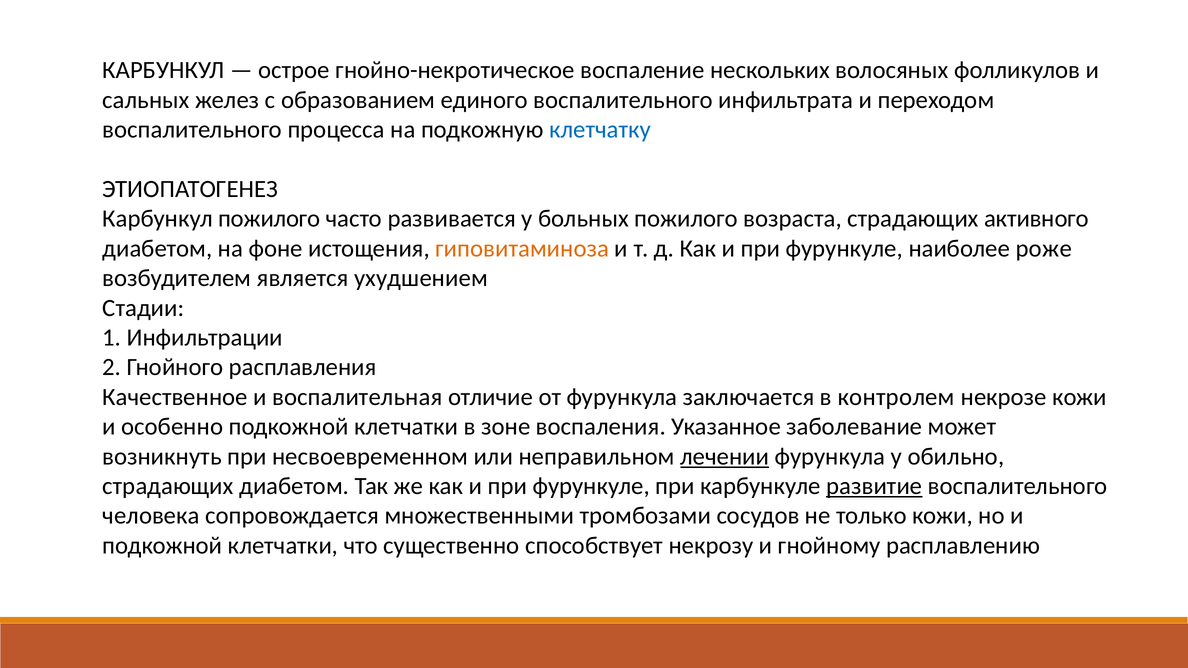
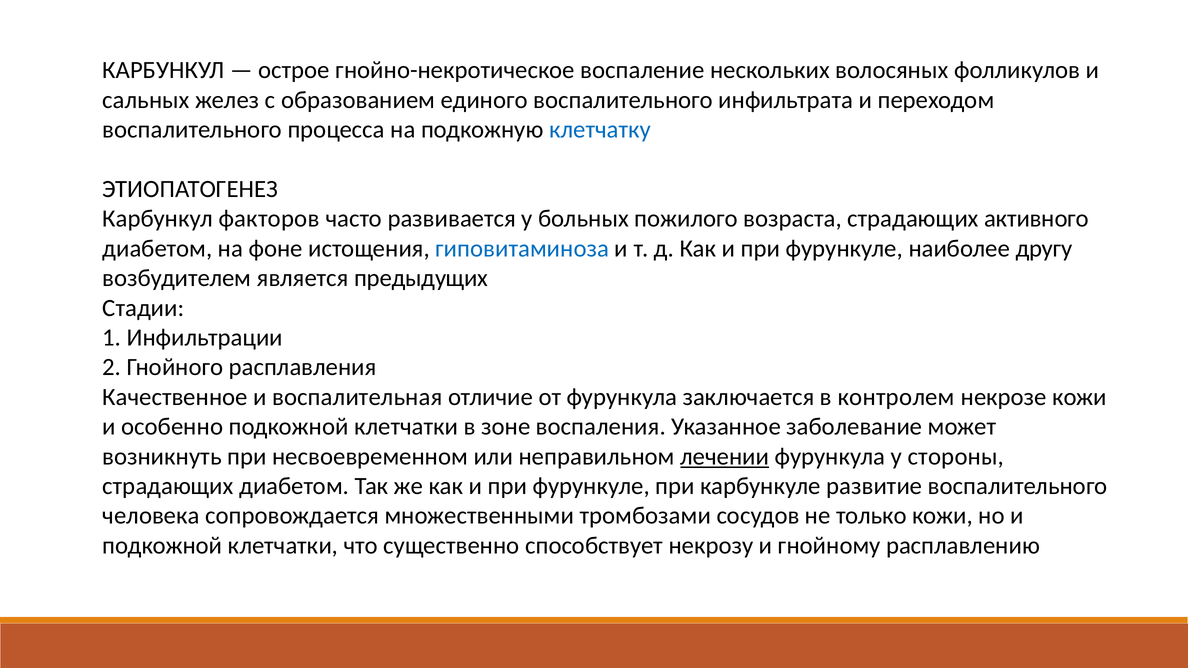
Карбункул пожилого: пожилого -> факторов (269, 219)
гиповитаминоза colour: orange -> blue (522, 249)
роже: роже -> другу (1044, 249)
ухудшением: ухудшением -> предыдущих (421, 278)
обильно: обильно -> стороны (956, 457)
развитие underline: present -> none (874, 486)
